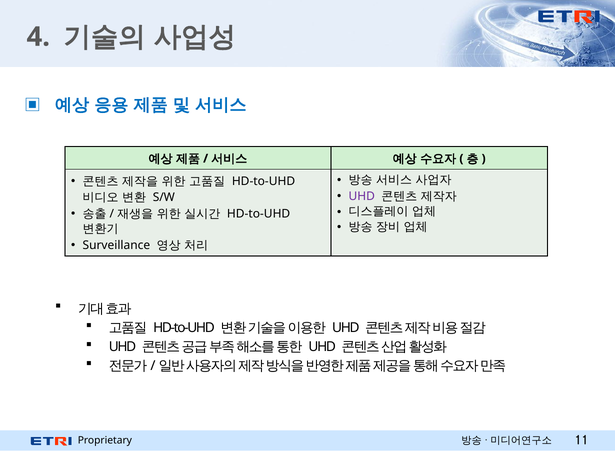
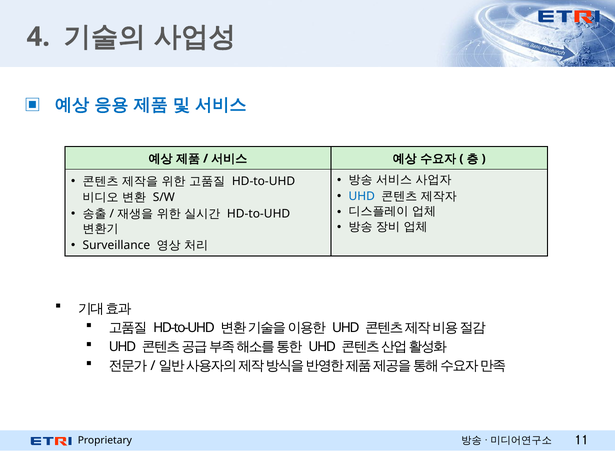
UHD colour: purple -> blue (362, 196)
